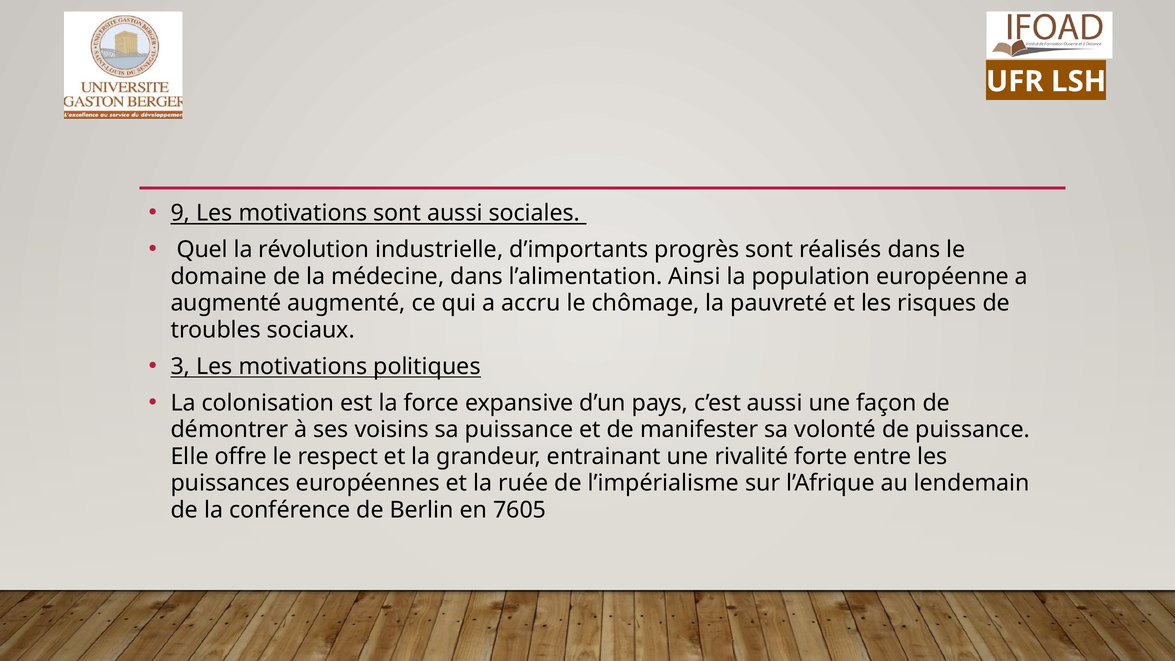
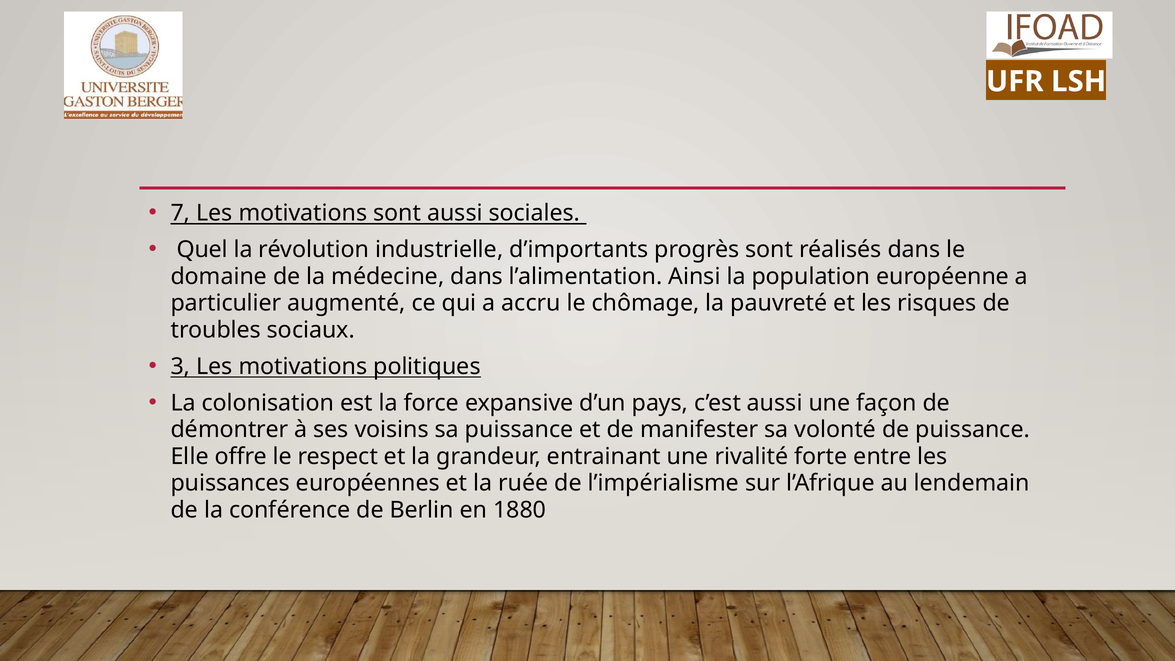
9: 9 -> 7 (180, 213)
augmenté: augmenté -> particulier (226, 303)
7605: 7605 -> 1880 (520, 510)
